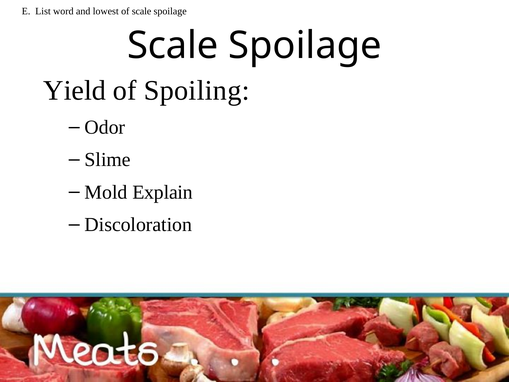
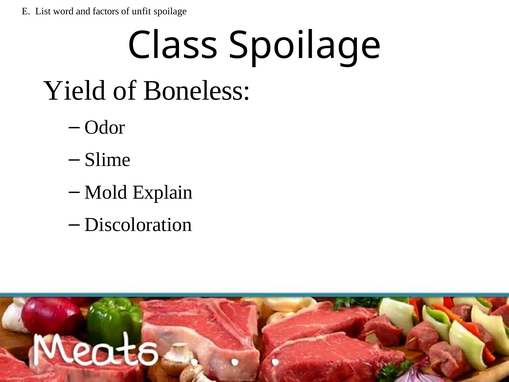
lowest: lowest -> factors (106, 11)
of scale: scale -> unfit (141, 11)
Scale: Scale -> Class (173, 45)
Spoiling: Spoiling -> Boneless (197, 90)
